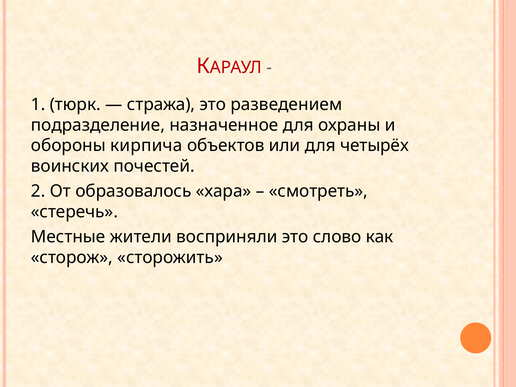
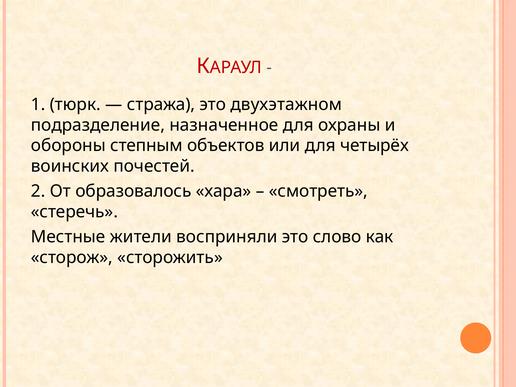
разведением: разведением -> двухэтажном (286, 104)
кирпича: кирпича -> степным (147, 146)
